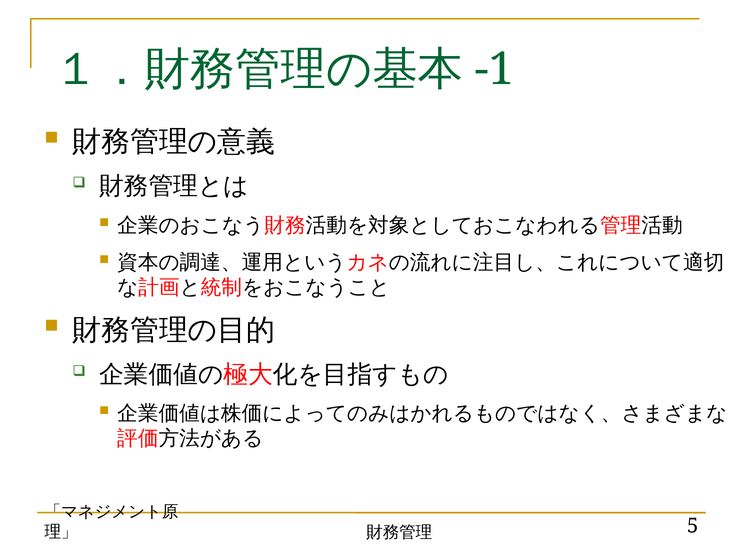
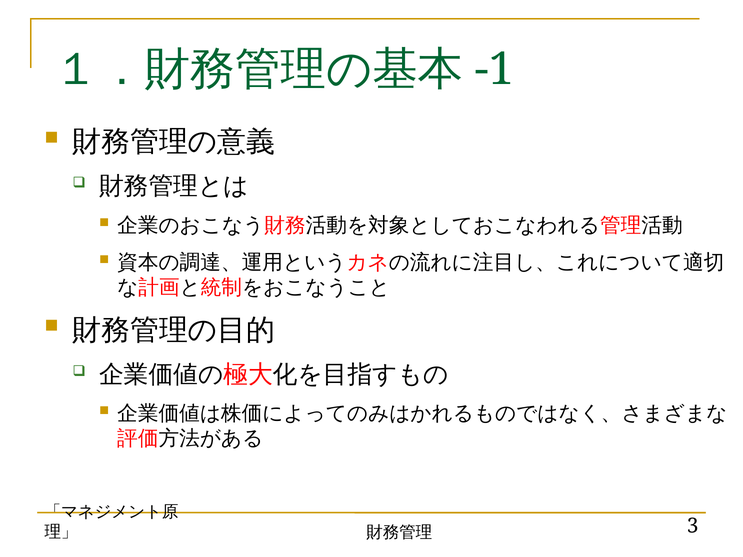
5: 5 -> 3 (693, 526)
